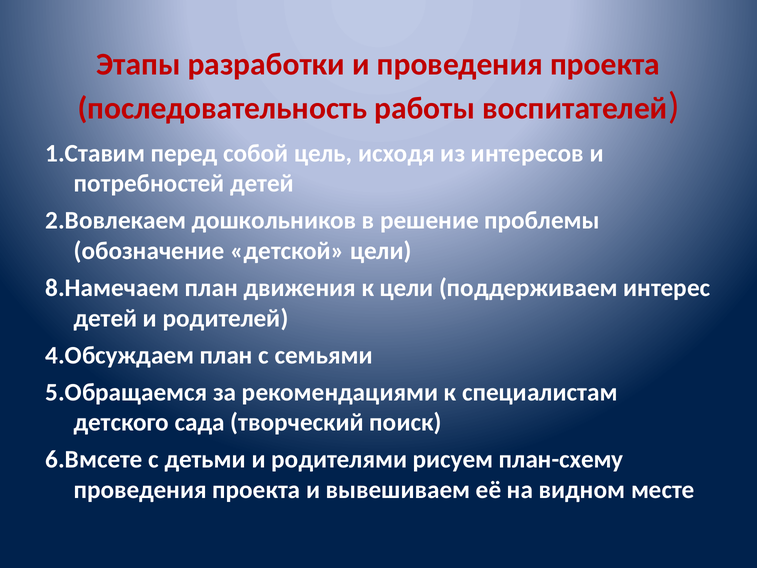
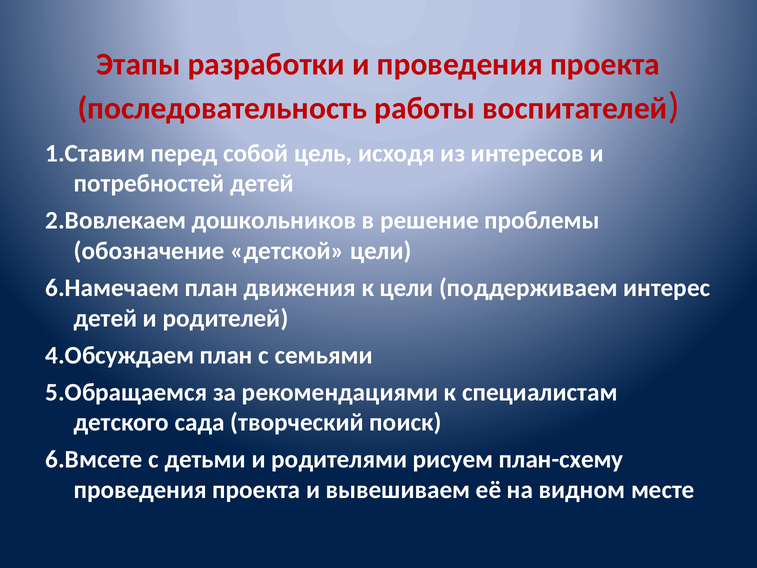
8.Намечаем: 8.Намечаем -> 6.Намечаем (112, 288)
